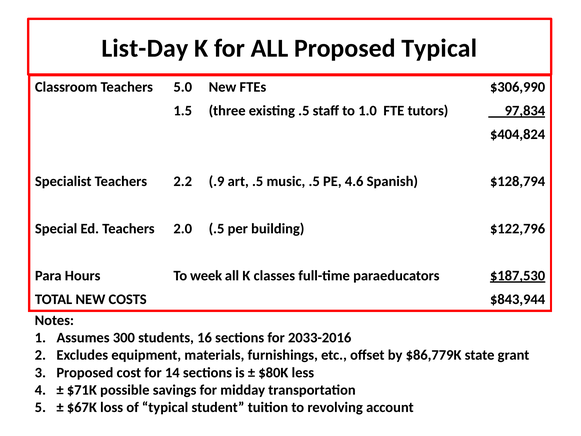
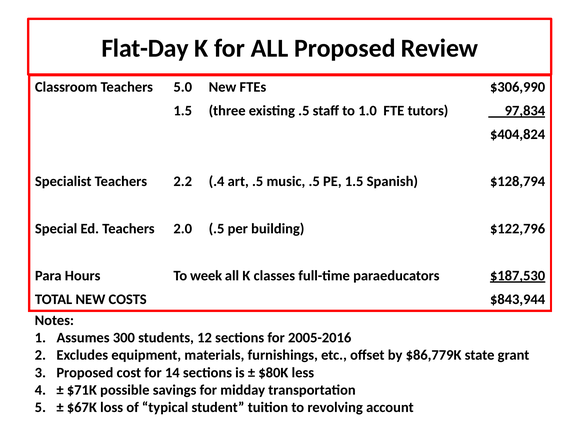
List-Day: List-Day -> Flat-Day (145, 48)
Proposed Typical: Typical -> Review (439, 48)
.9: .9 -> .4 (217, 181)
PE 4.6: 4.6 -> 1.5 (354, 181)
16: 16 -> 12 (205, 338)
2033-2016: 2033-2016 -> 2005-2016 (320, 338)
